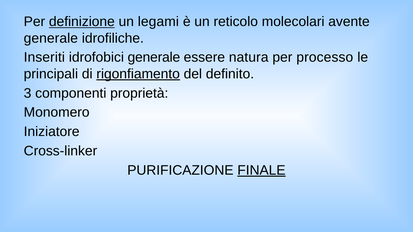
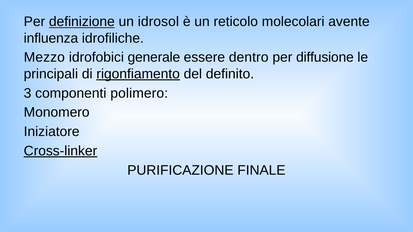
legami: legami -> idrosol (158, 22)
generale: generale -> influenza (51, 38)
Inseriti: Inseriti -> Mezzo (44, 58)
natura: natura -> dentro (249, 58)
processo: processo -> diffusione (325, 58)
proprietà: proprietà -> polimero (139, 93)
Cross-linker underline: none -> present (60, 151)
FINALE underline: present -> none (261, 170)
